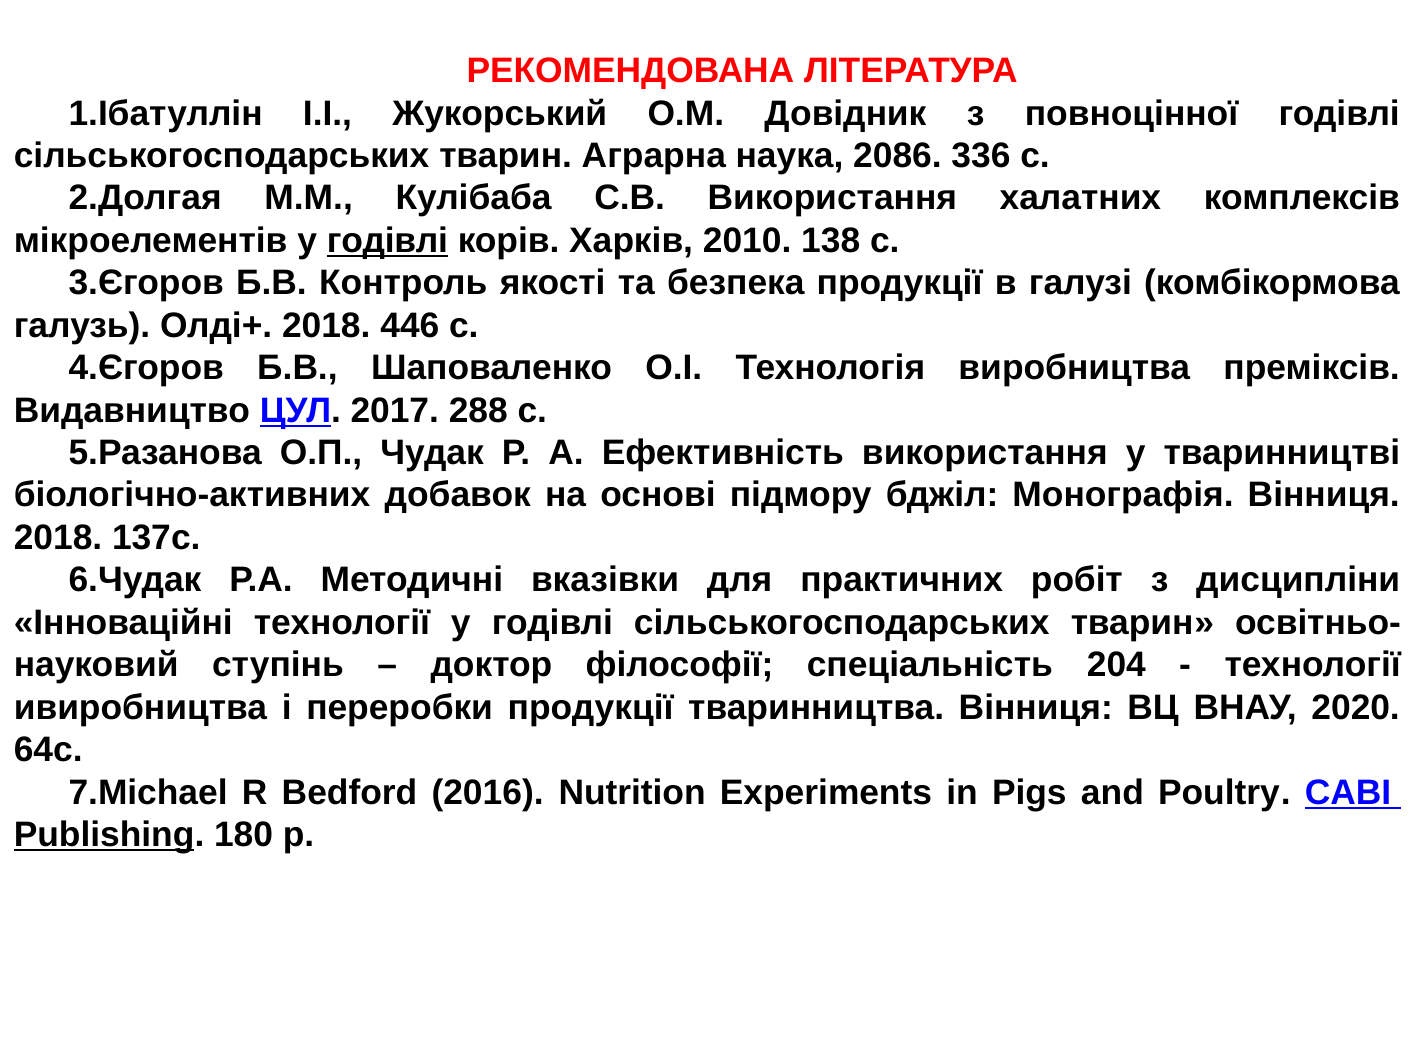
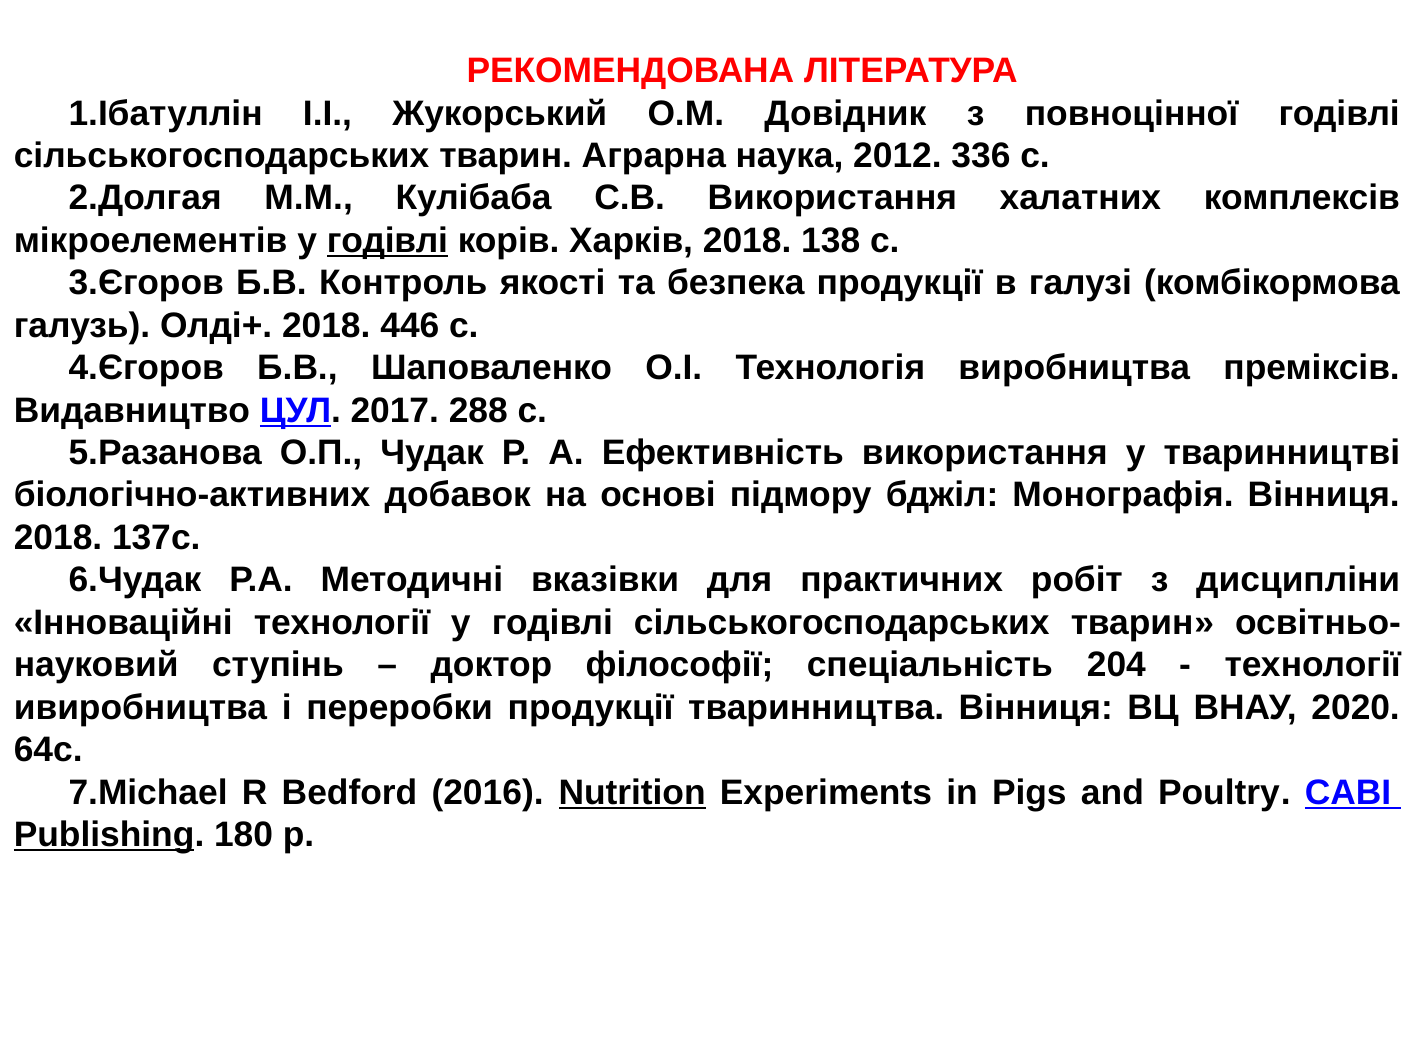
2086: 2086 -> 2012 (897, 156)
Харків 2010: 2010 -> 2018 (747, 241)
Nutrition underline: none -> present (632, 793)
